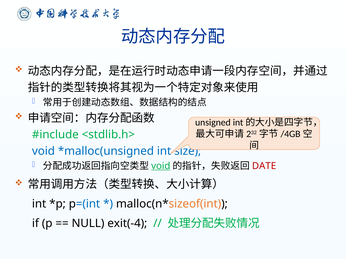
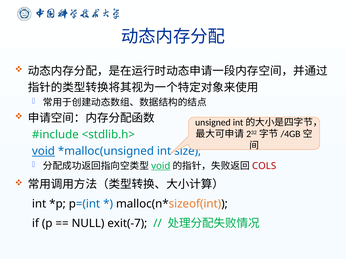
void underline: none -> present (43, 151)
DATE: DATE -> COLS (264, 166)
exit(-4: exit(-4 -> exit(-7 (127, 224)
